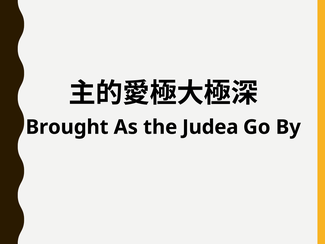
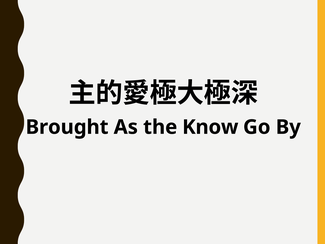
Judea: Judea -> Know (210, 127)
